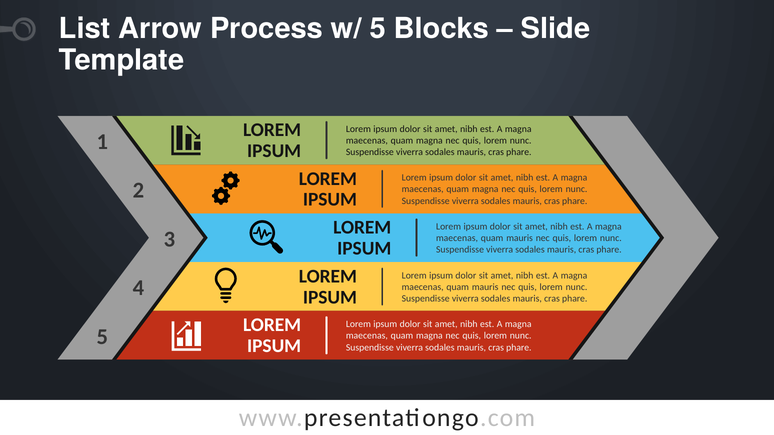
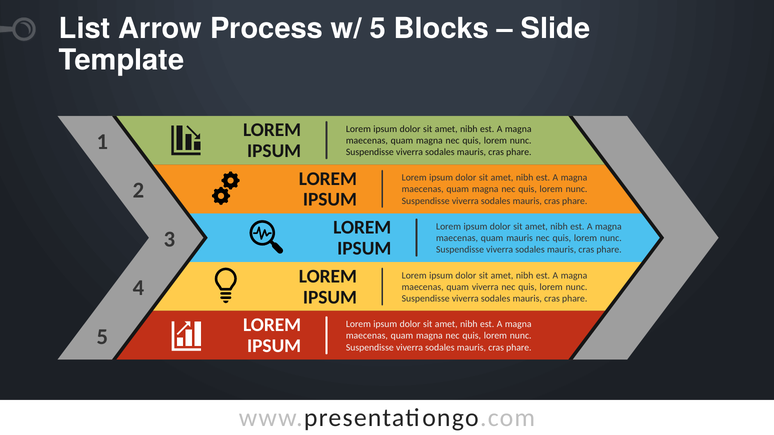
mauris: mauris -> viverra (485, 287)
